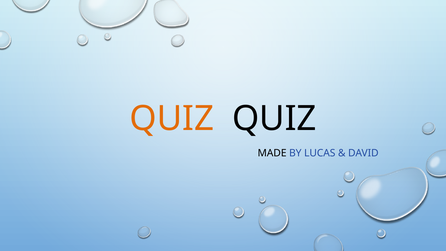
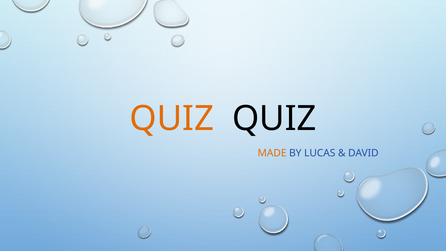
MADE colour: black -> orange (272, 153)
